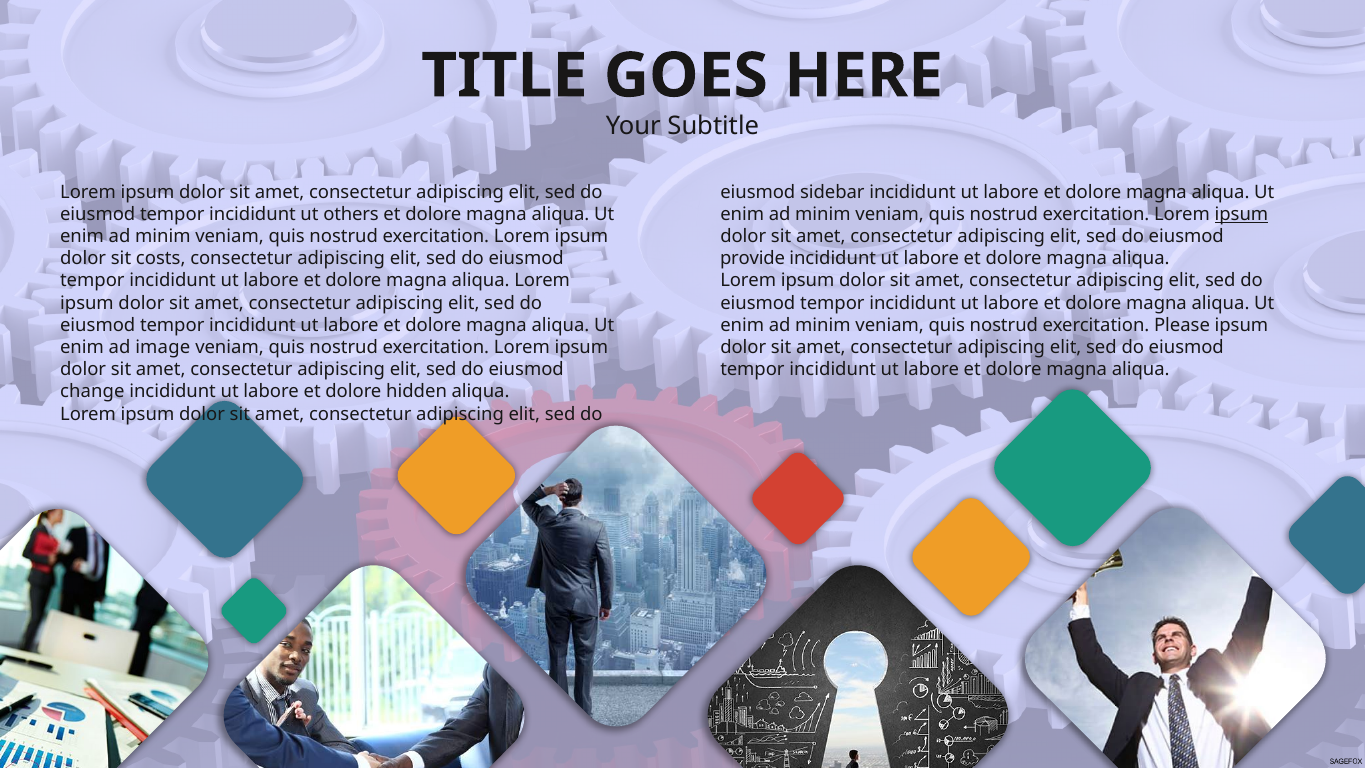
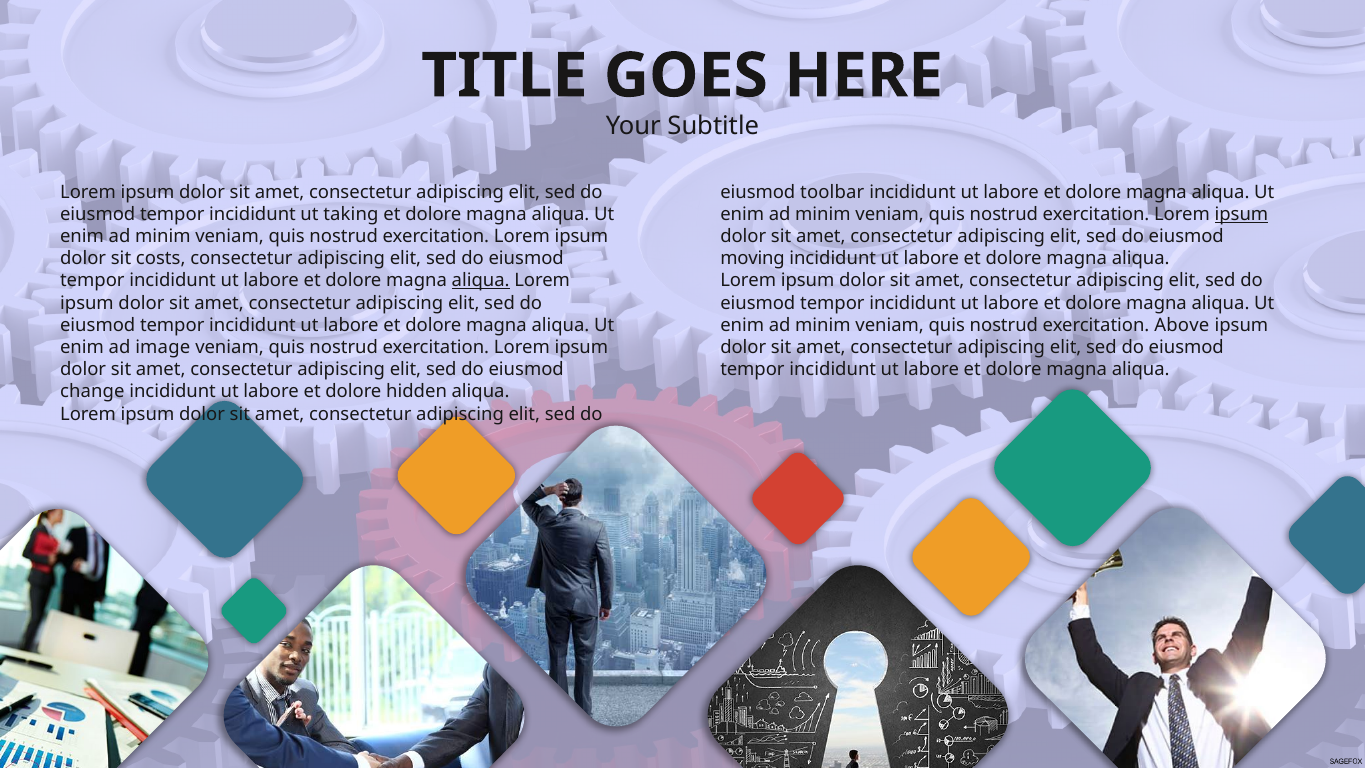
sidebar: sidebar -> toolbar (832, 192)
others: others -> taking (351, 214)
provide: provide -> moving (753, 259)
aliqua underline: none -> present (481, 281)
Please: Please -> Above (1182, 325)
